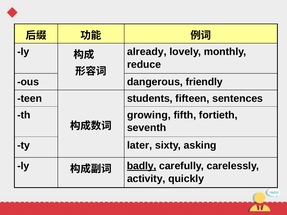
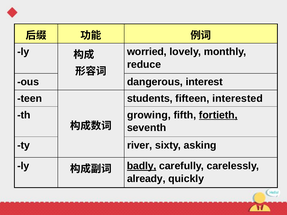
already: already -> worried (147, 52)
friendly: friendly -> interest (204, 82)
sentences: sentences -> interested (238, 99)
fortieth underline: none -> present (218, 115)
later: later -> river (140, 145)
activity: activity -> already (146, 179)
